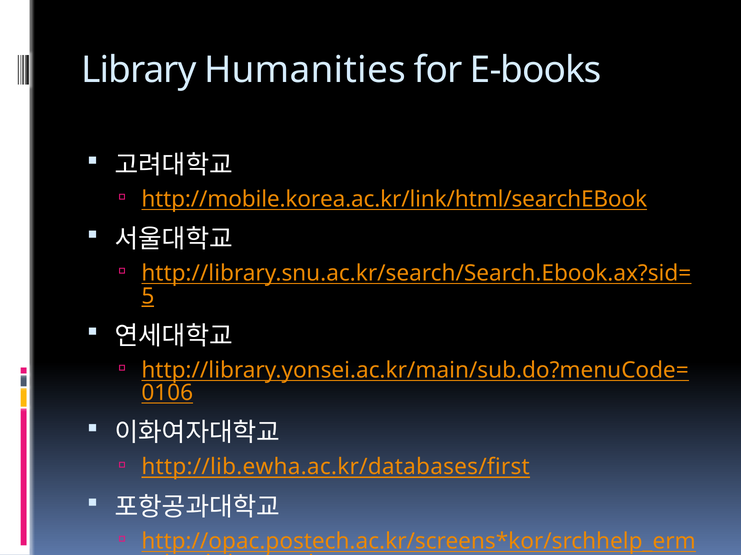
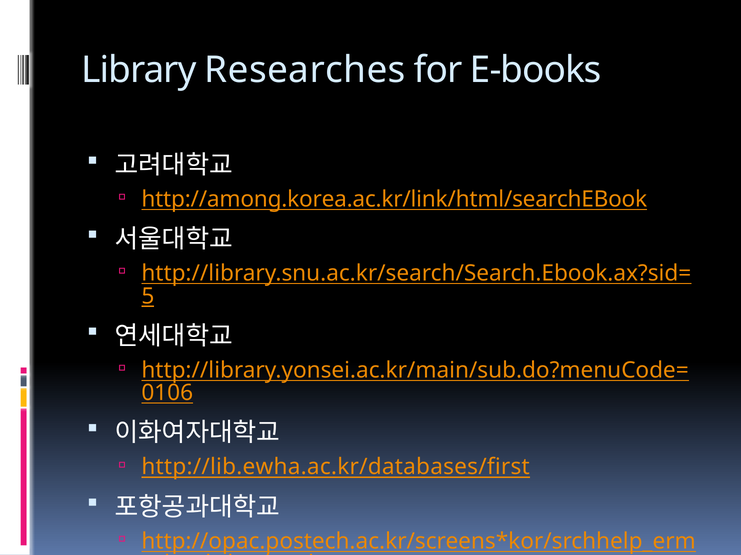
Humanities: Humanities -> Researches (305, 70)
http://mobile.korea.ac.kr/link/html/searchEBook: http://mobile.korea.ac.kr/link/html/searchEBook -> http://among.korea.ac.kr/link/html/searchEBook (394, 200)
